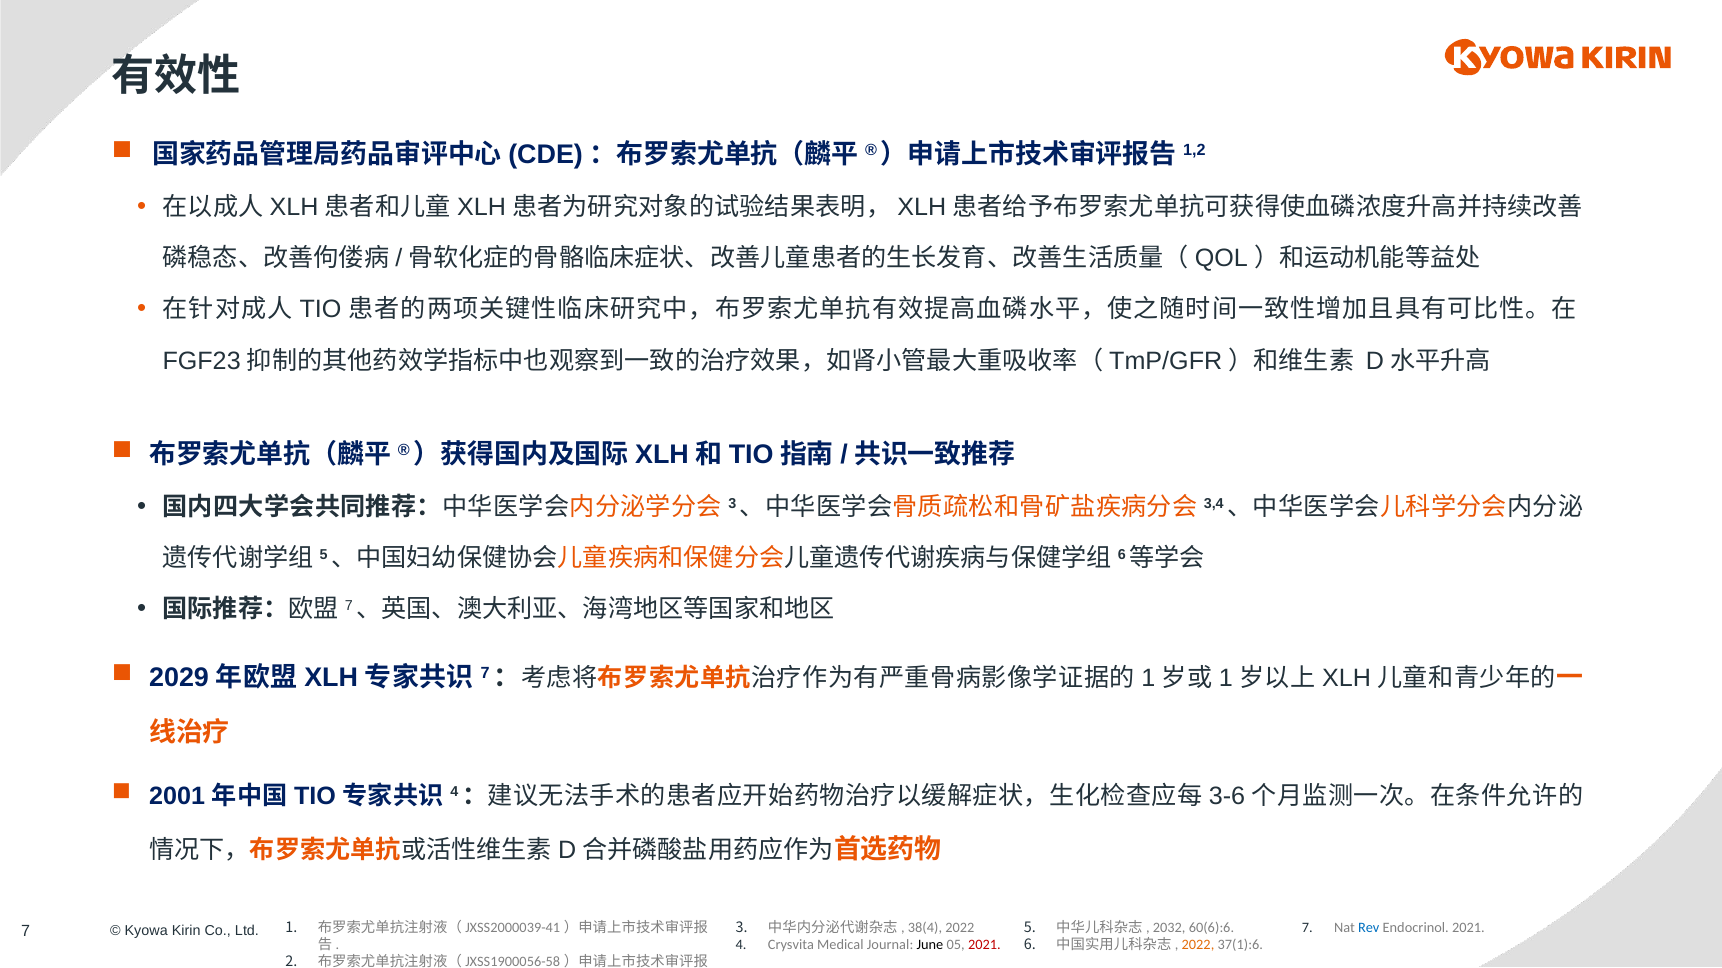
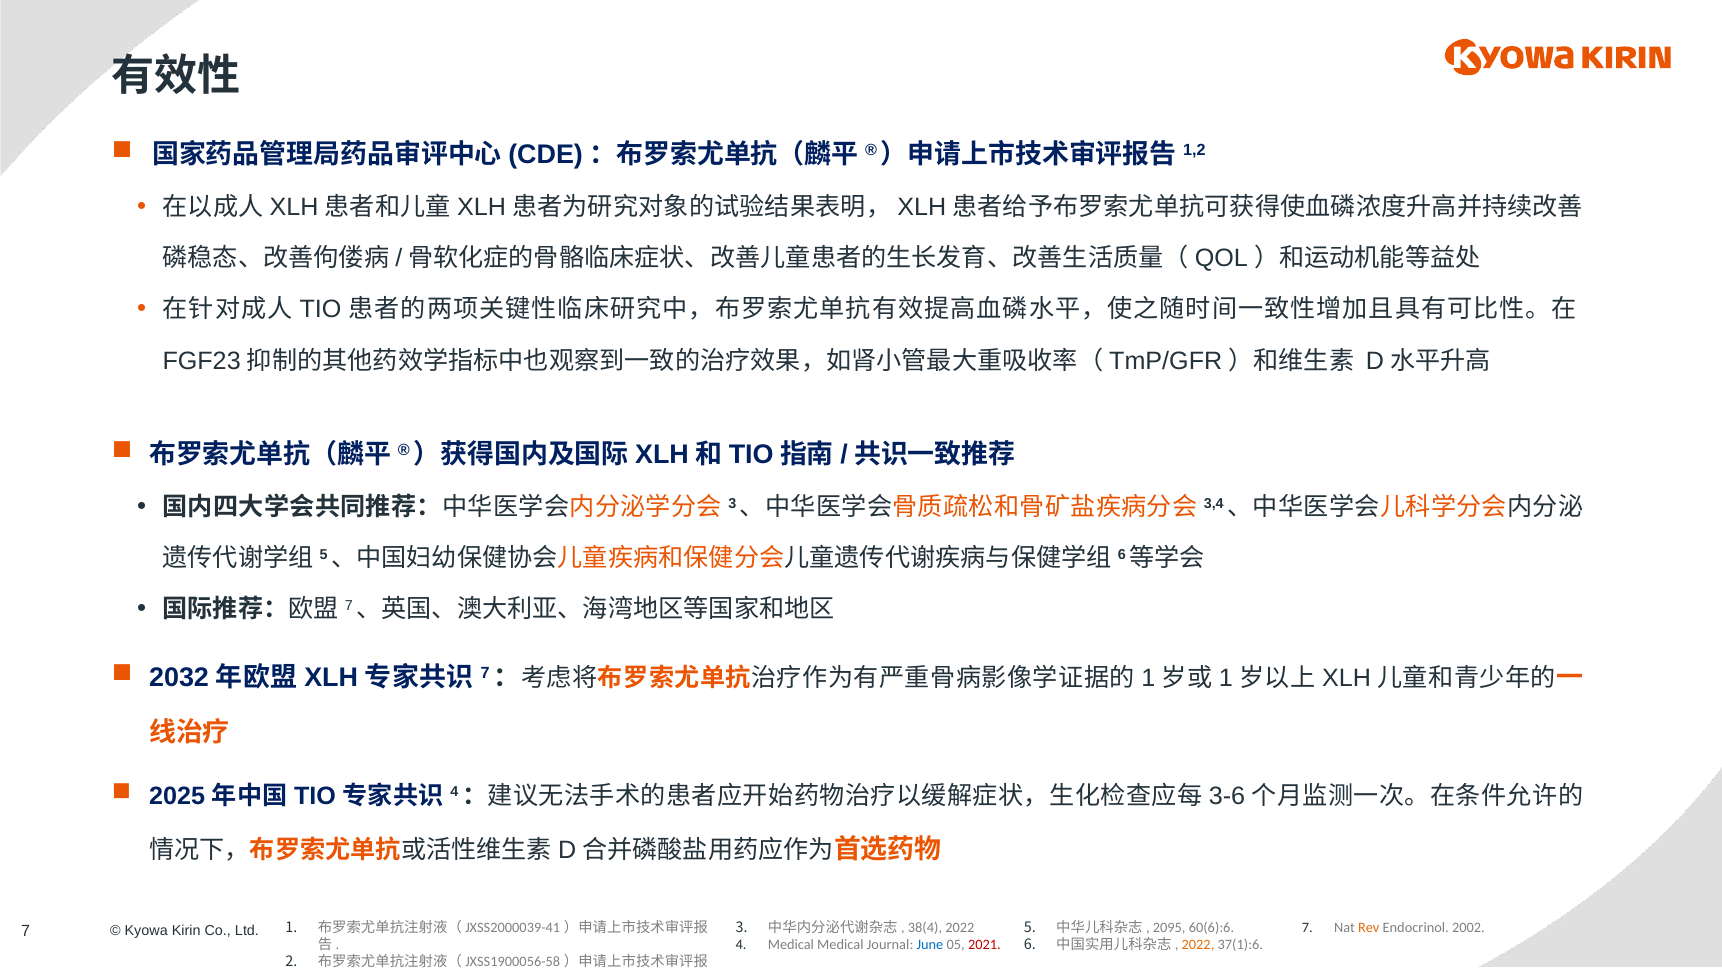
2029: 2029 -> 2032 (179, 679)
2001: 2001 -> 2025 (177, 797)
Rev colour: blue -> orange (1369, 928)
Endocrinol 2021: 2021 -> 2002 (1468, 928)
2032: 2032 -> 2095 (1169, 928)
Crysvita: Crysvita -> Medical (791, 945)
June colour: black -> blue (930, 945)
